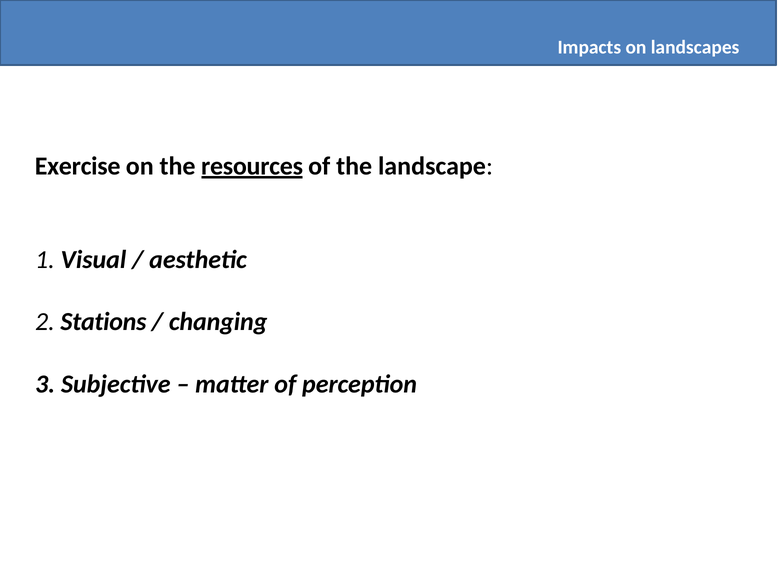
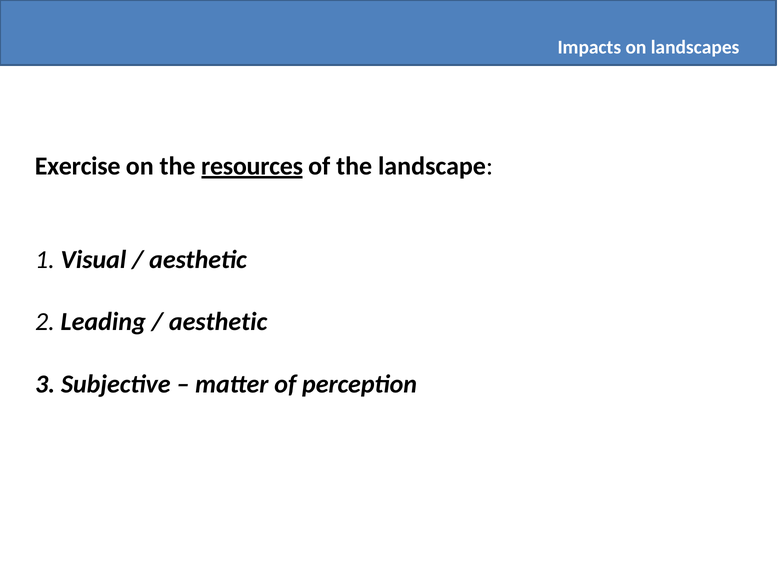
Stations: Stations -> Leading (103, 322)
changing: changing -> aesthetic (218, 322)
